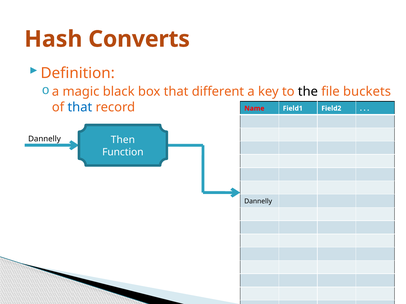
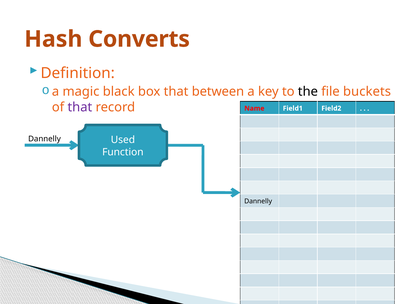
different: different -> between (218, 92)
that colour: blue -> purple (80, 107)
Then: Then -> Used (123, 140)
